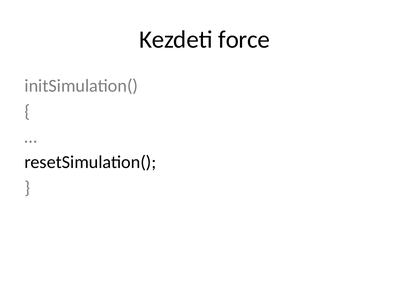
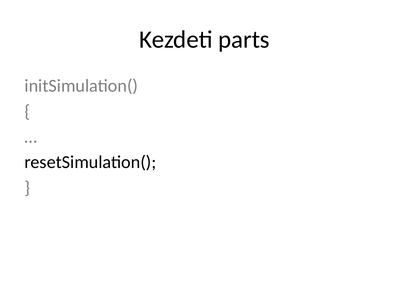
force: force -> parts (244, 40)
